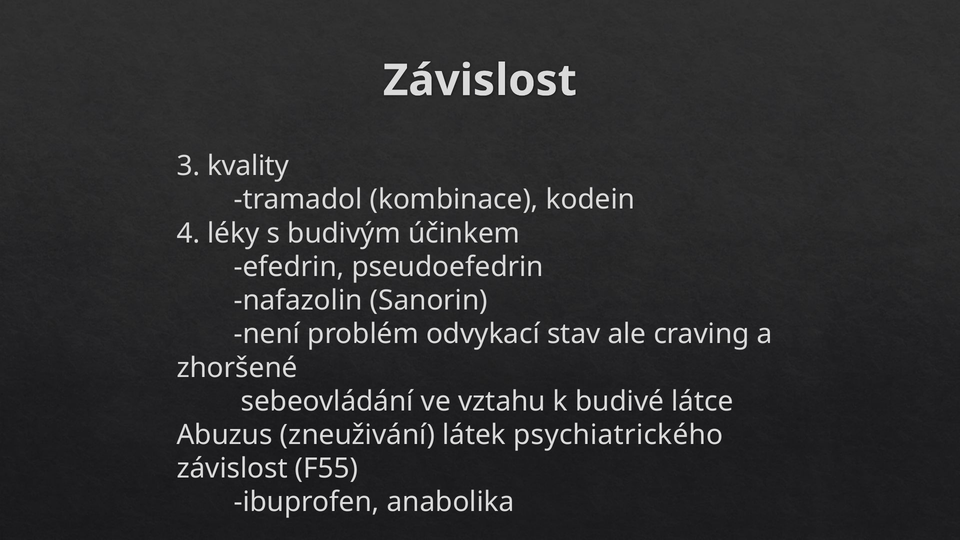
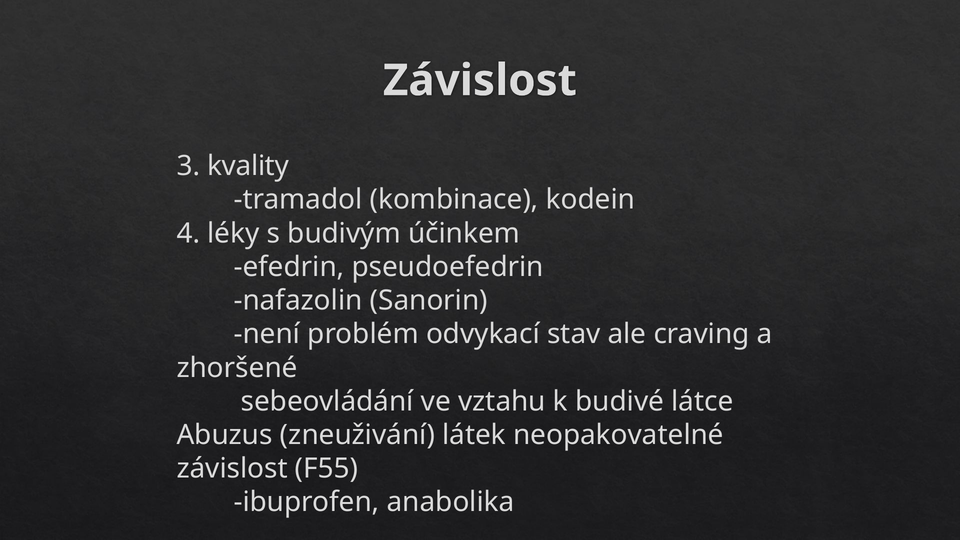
psychiatrického: psychiatrického -> neopakovatelné (618, 435)
